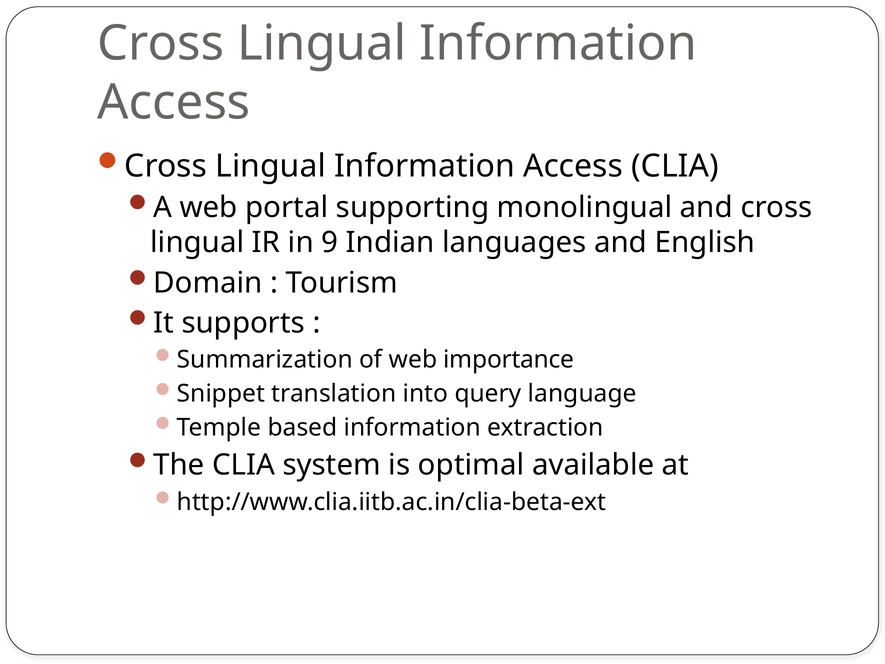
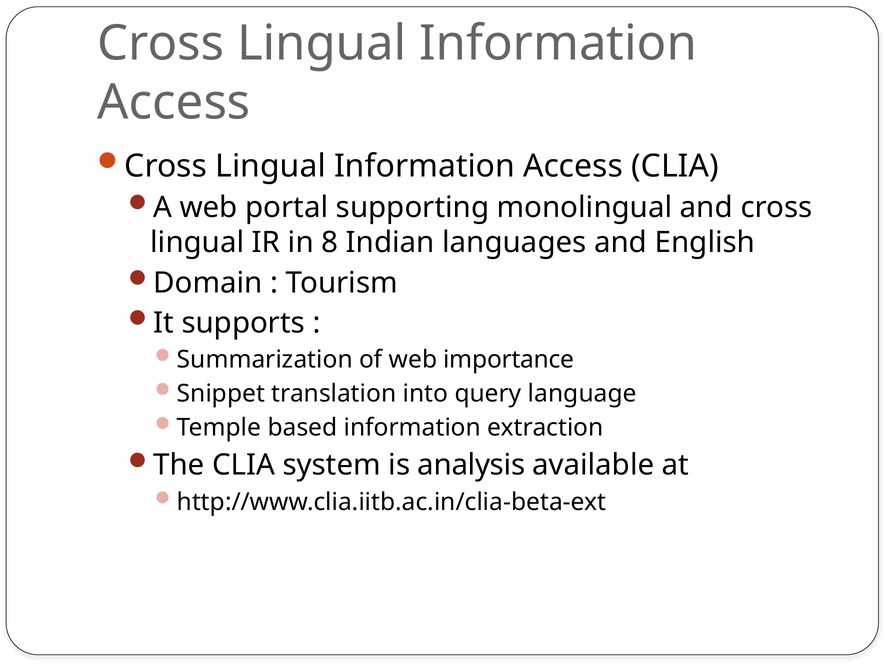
9: 9 -> 8 (330, 243)
optimal: optimal -> analysis (471, 465)
